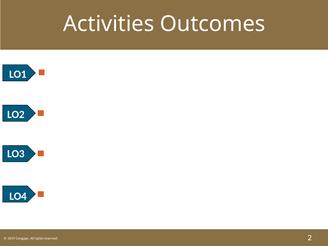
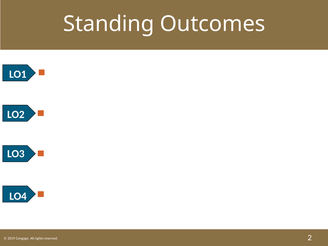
Activities: Activities -> Standing (109, 24)
